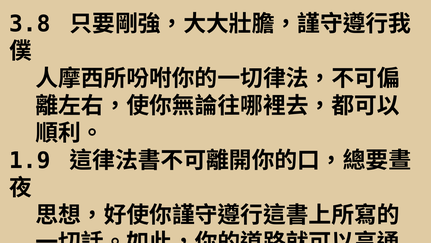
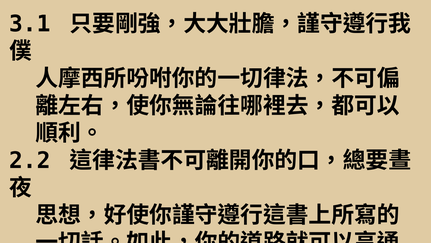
3.8: 3.8 -> 3.1 (30, 24)
1.9: 1.9 -> 2.2 (30, 160)
